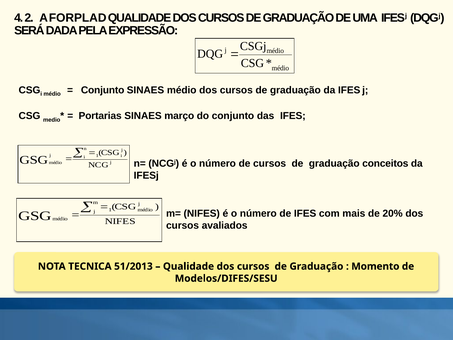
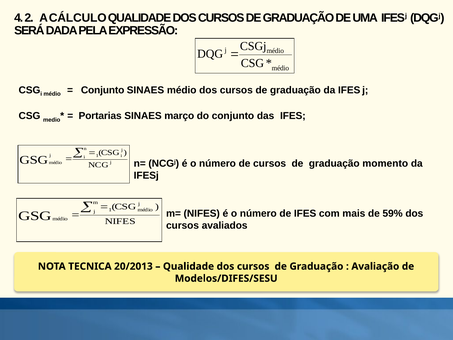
FORPLAD: FORPLAD -> CÁLCULO (78, 18)
conceitos: conceitos -> momento (385, 163)
20%: 20% -> 59% (393, 213)
51/2013: 51/2013 -> 20/2013 (133, 266)
Momento: Momento -> Avaliação (375, 266)
